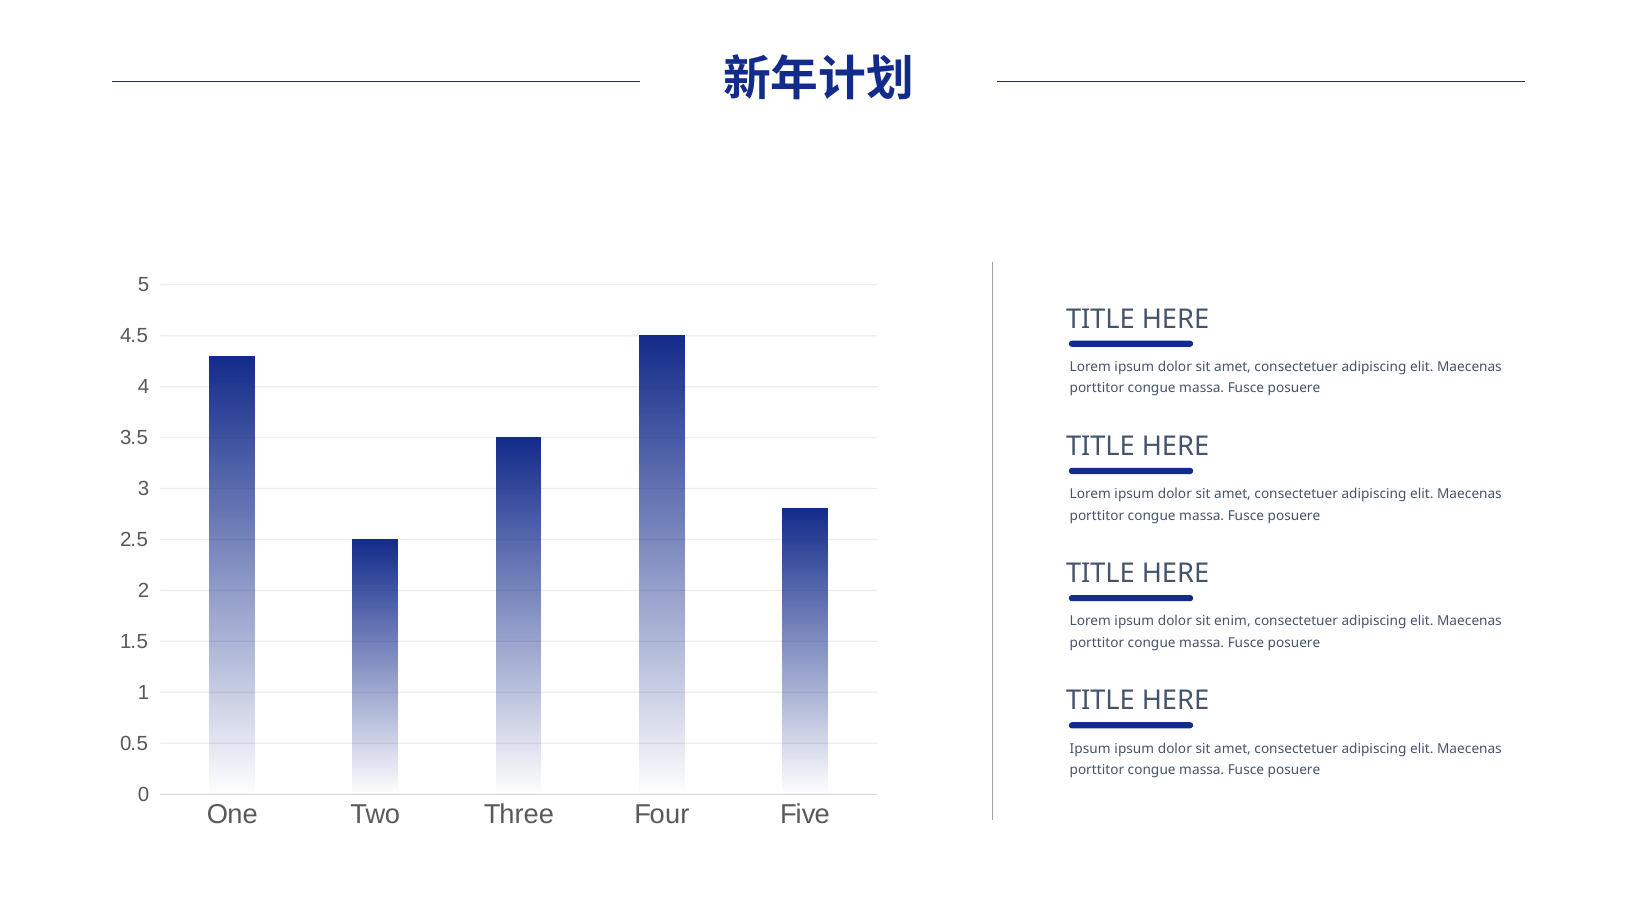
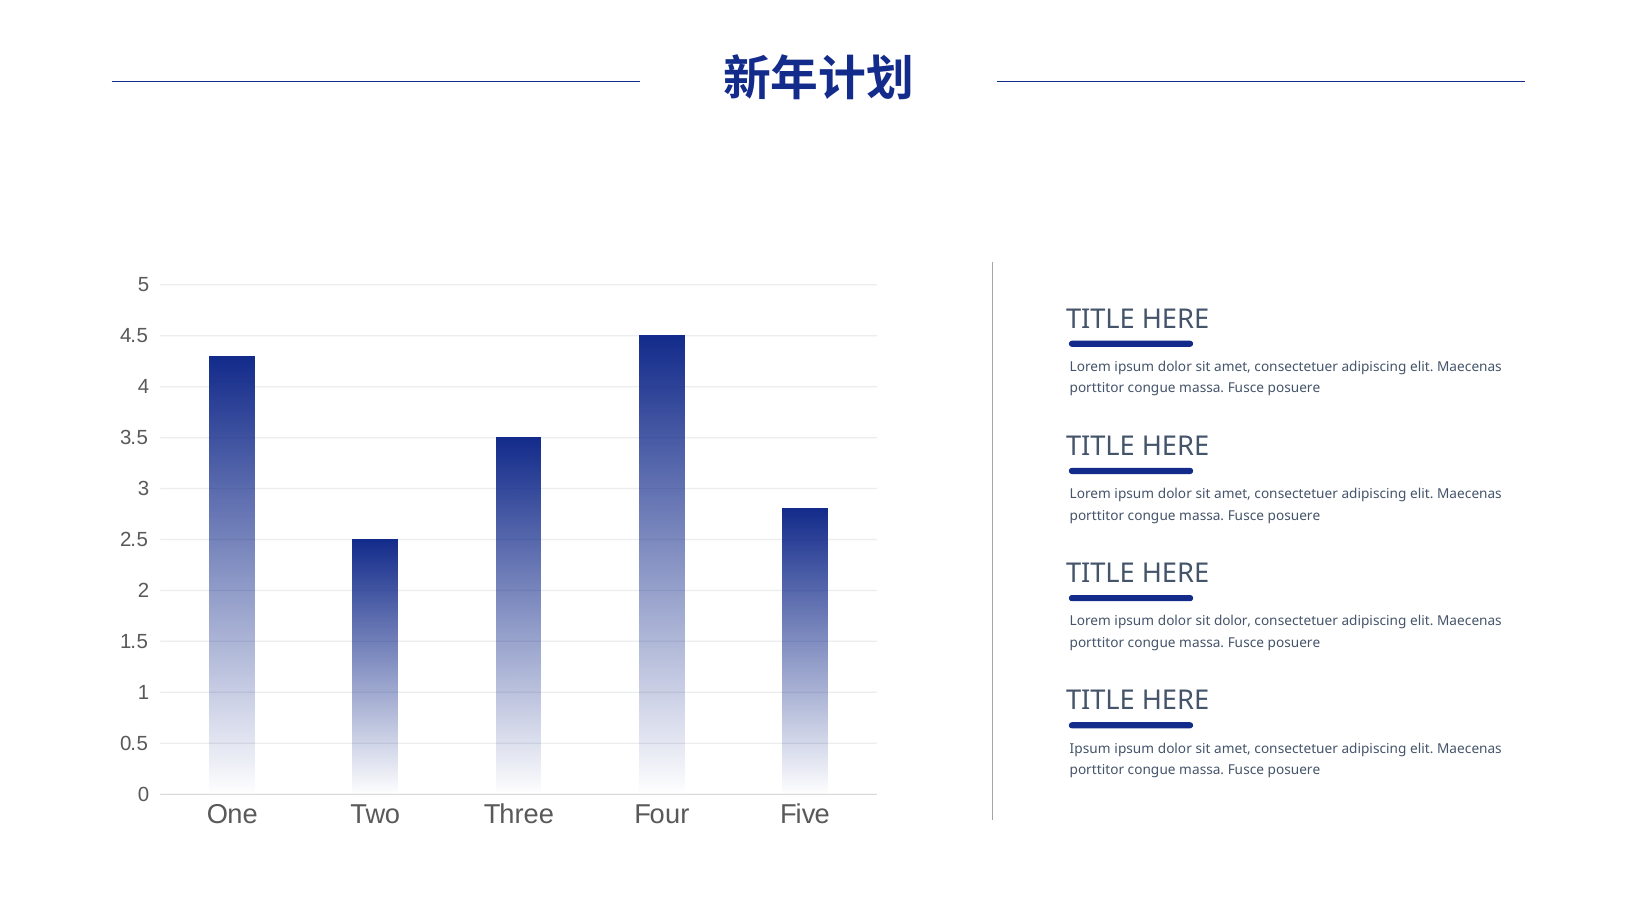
sit enim: enim -> dolor (1233, 621)
